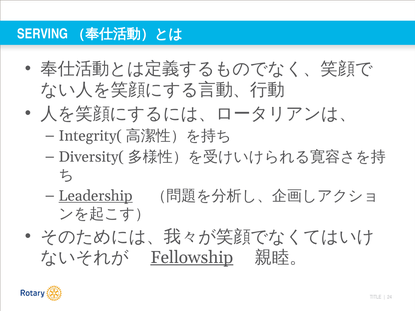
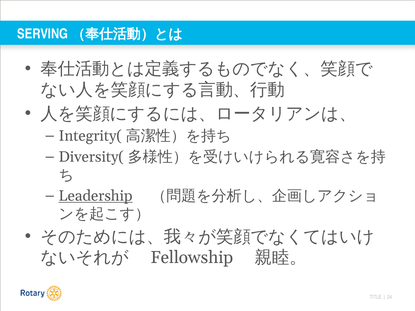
Fellowship underline: present -> none (192, 258)
